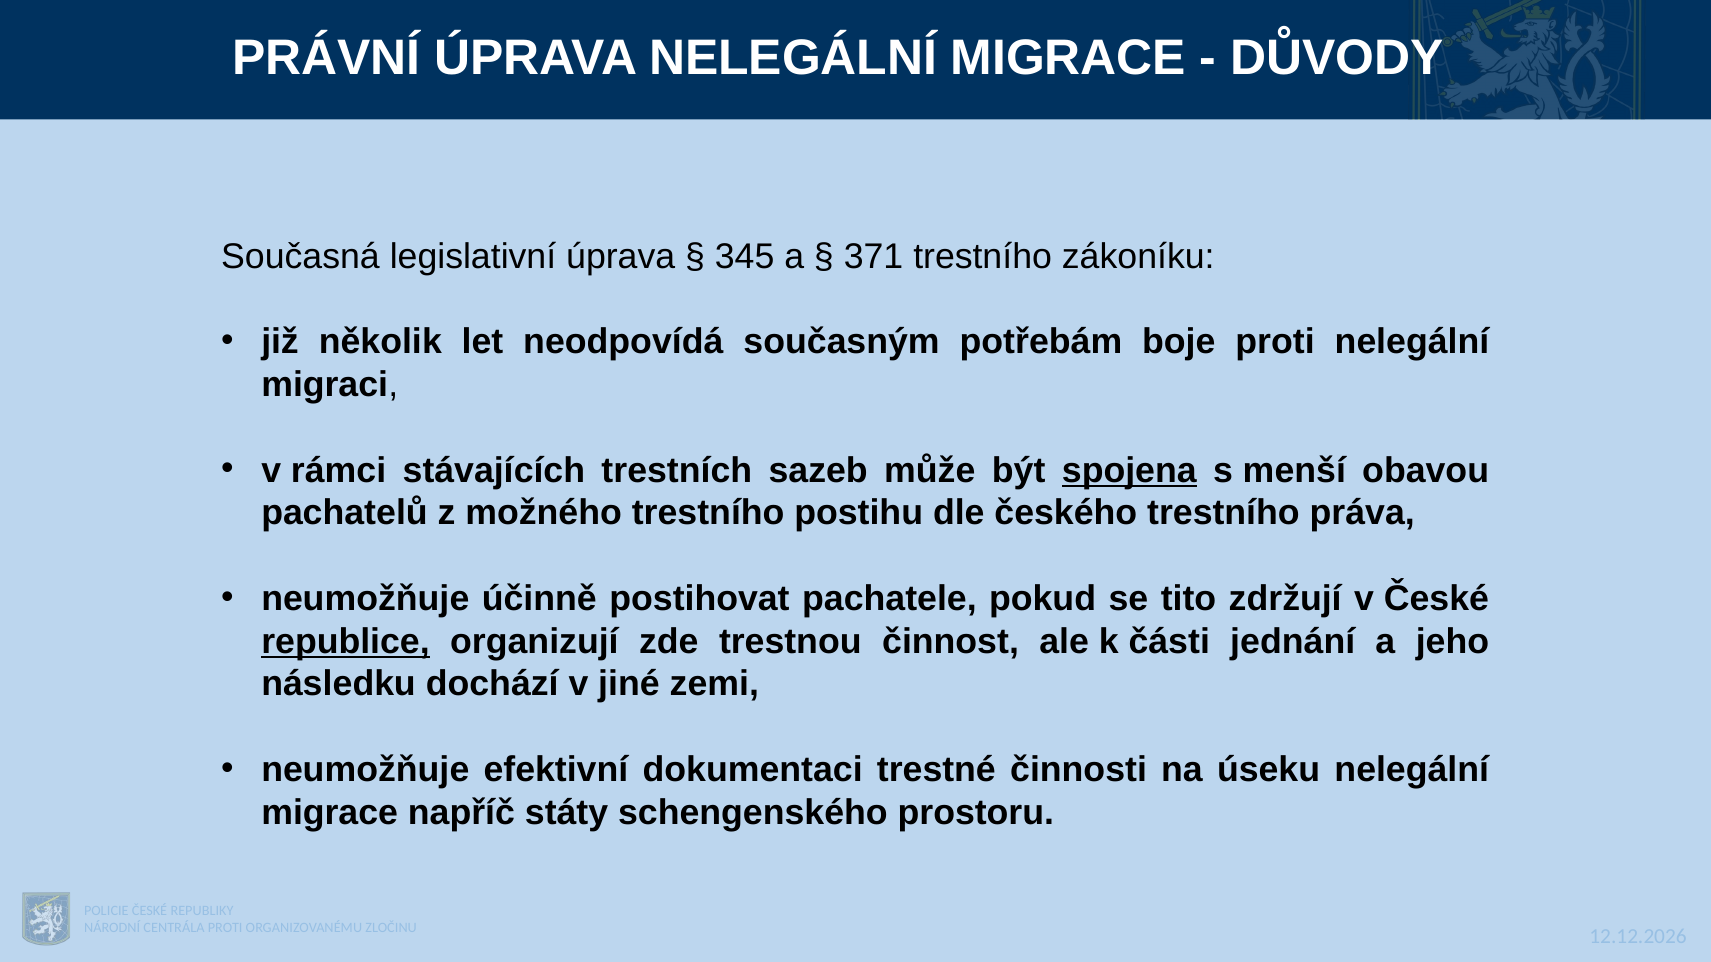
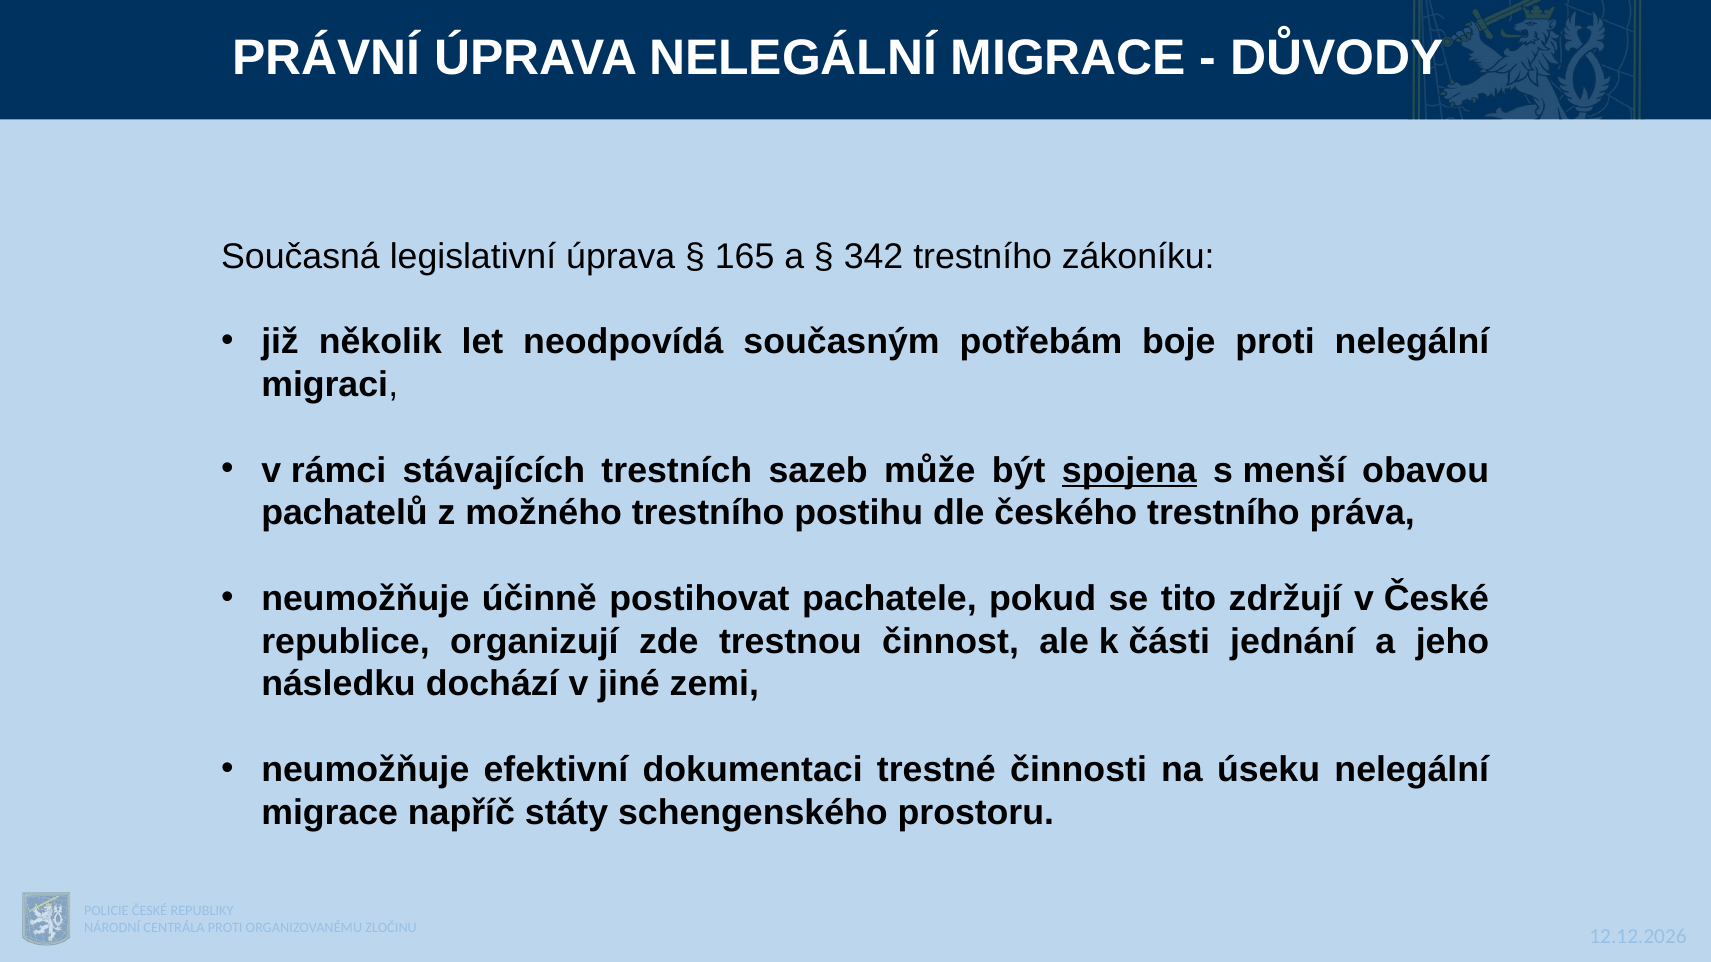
345: 345 -> 165 (745, 256)
371: 371 -> 342 (874, 256)
republice underline: present -> none (345, 642)
